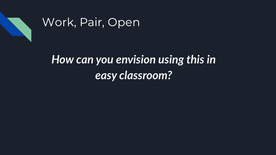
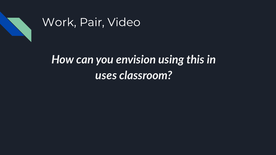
Open: Open -> Video (124, 22)
easy: easy -> uses (106, 76)
